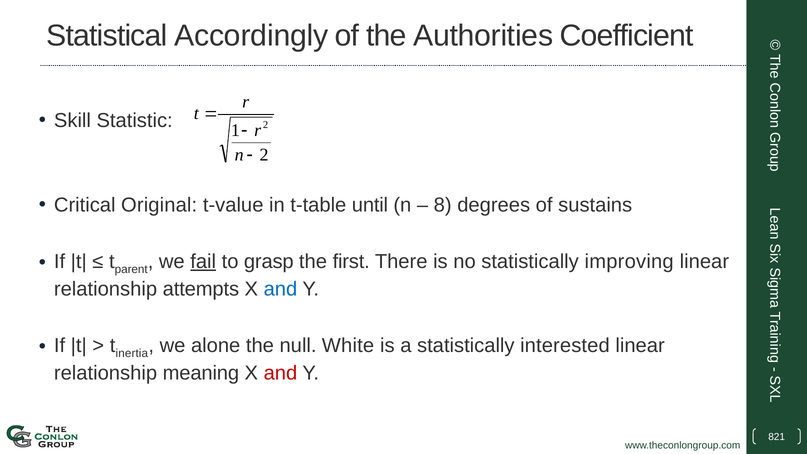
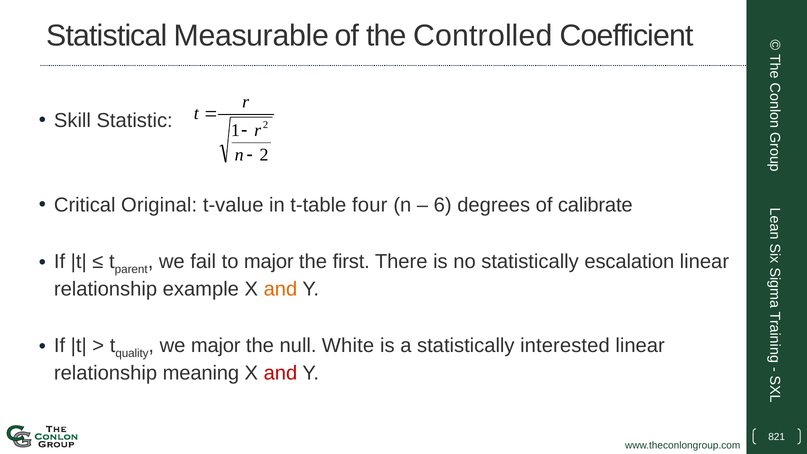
Accordingly: Accordingly -> Measurable (251, 36)
Authorities: Authorities -> Controlled (483, 36)
until: until -> four (370, 205)
8: 8 -> 6 (443, 205)
sustains: sustains -> calibrate (595, 205)
fail underline: present -> none (203, 262)
to grasp: grasp -> major (269, 262)
improving: improving -> escalation (629, 262)
attempts: attempts -> example (201, 289)
and colour: blue -> orange (280, 289)
inertia: inertia -> quality (132, 353)
we alone: alone -> major (216, 346)
